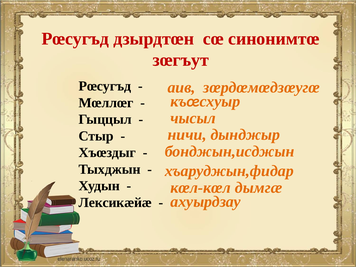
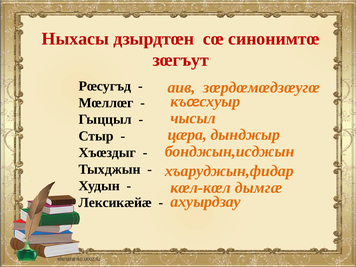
Рœсугъд: Рœсугъд -> Ныхасы (75, 39)
ничи: ничи -> цæра (187, 135)
